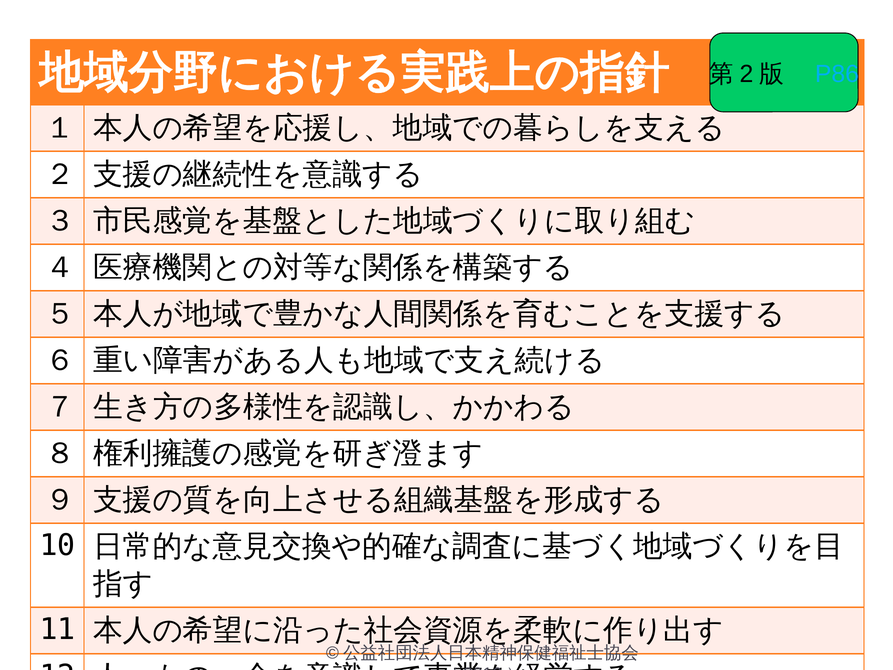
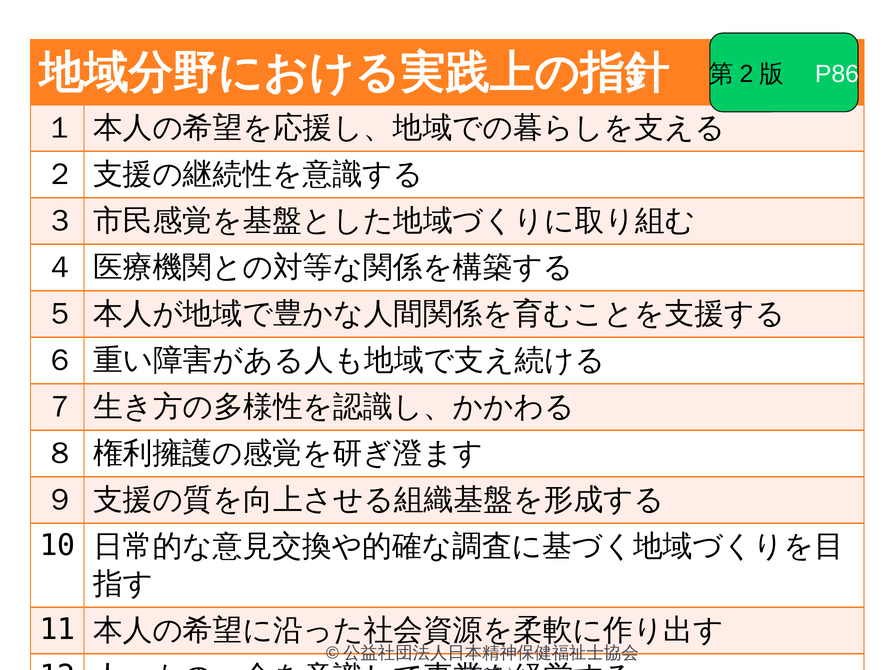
P86 colour: light blue -> white (837, 74)
